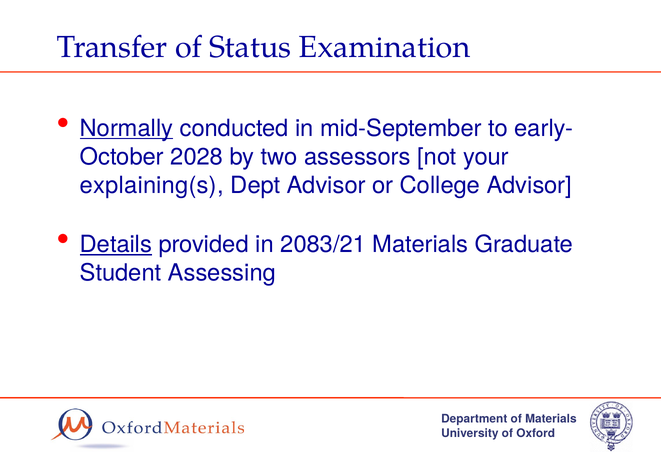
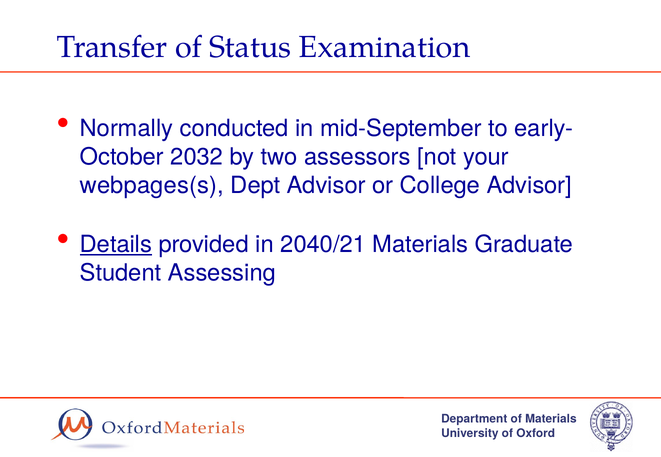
Normally underline: present -> none (127, 128)
2028: 2028 -> 2032 (197, 157)
explaining(s: explaining(s -> webpages(s (152, 185)
2083/21: 2083/21 -> 2040/21 (323, 245)
